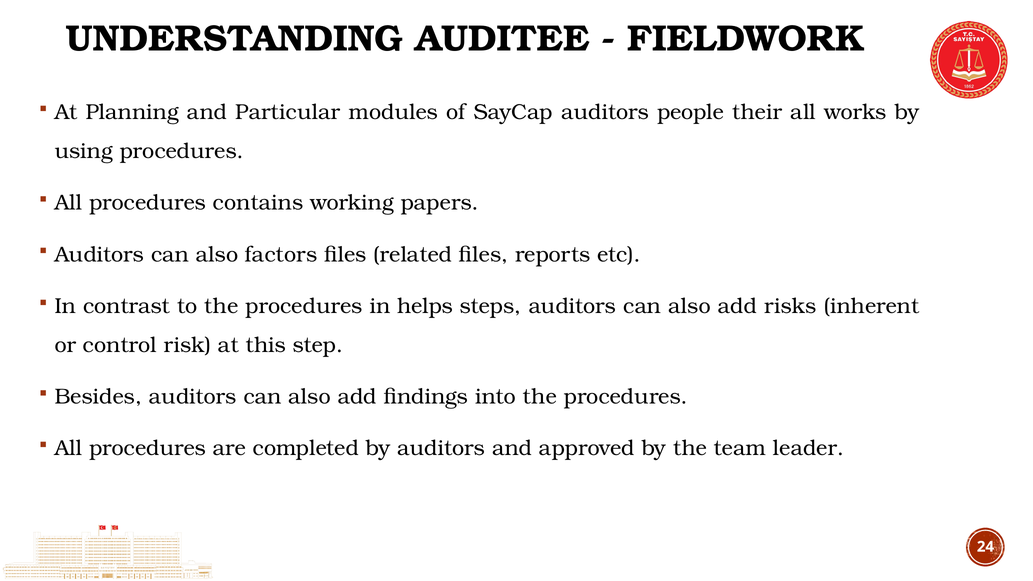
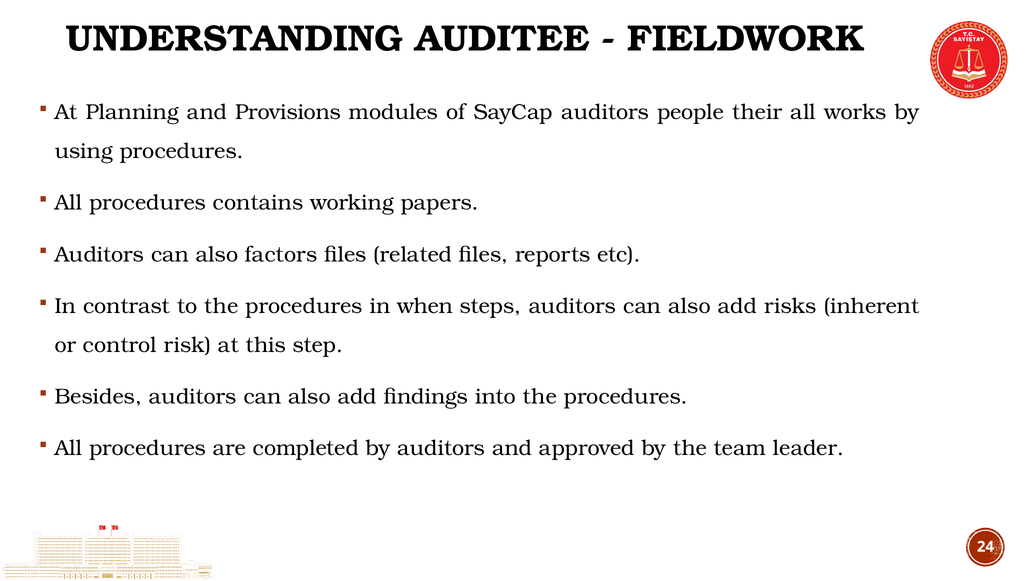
Particular: Particular -> Provisions (288, 112)
helps: helps -> when (425, 306)
